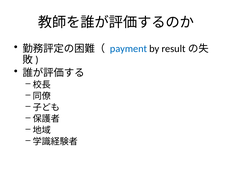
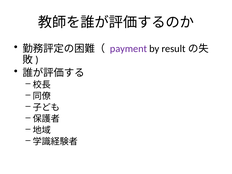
payment colour: blue -> purple (128, 49)
